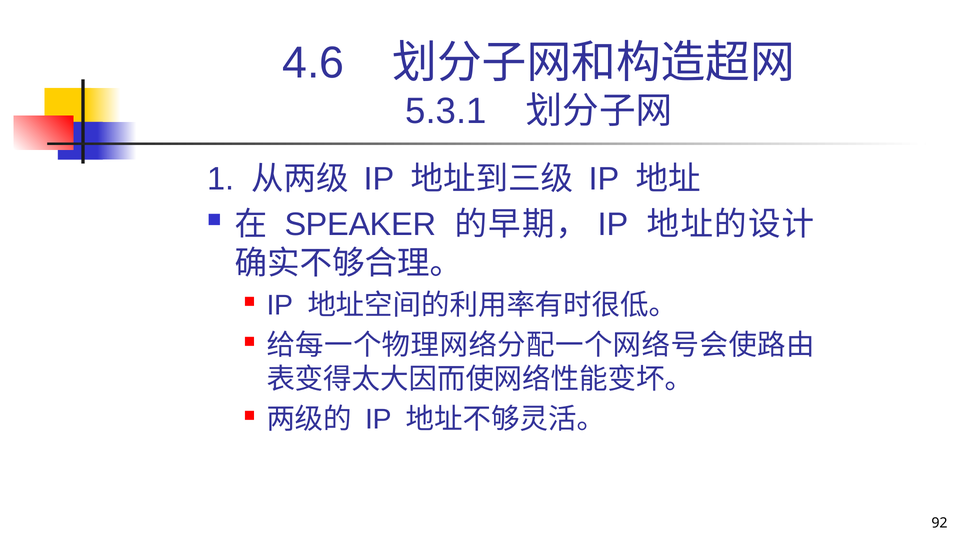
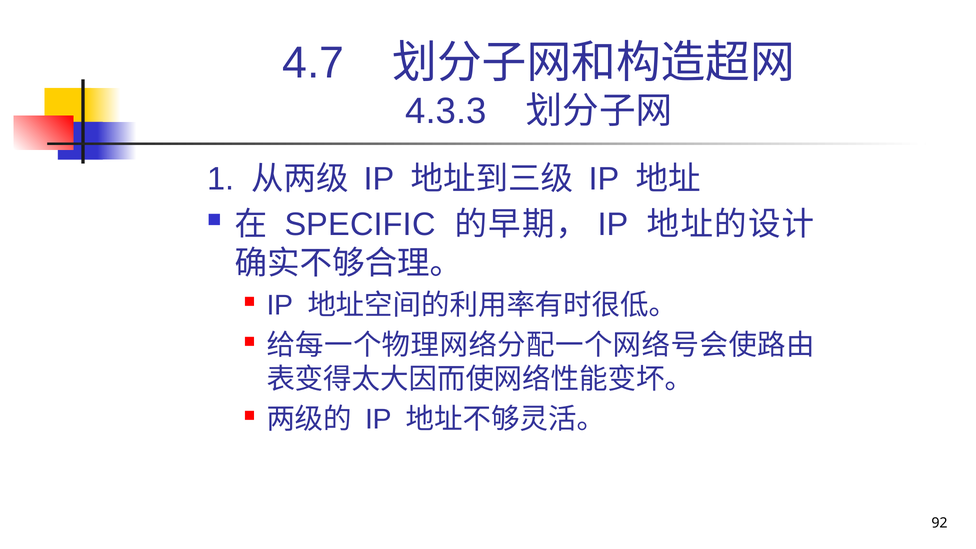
4.6: 4.6 -> 4.7 (313, 63)
5.3.1: 5.3.1 -> 4.3.3 (446, 111)
SPEAKER: SPEAKER -> SPECIFIC (360, 224)
